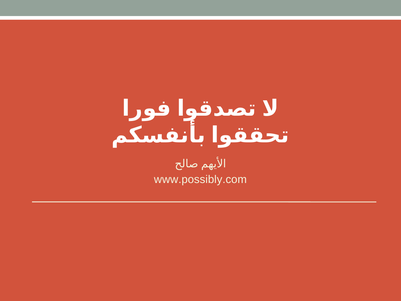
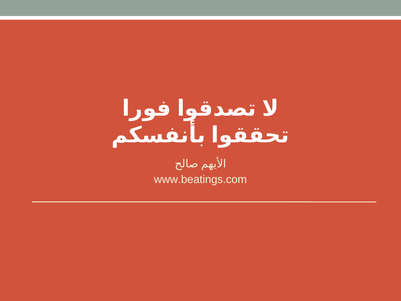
www.possibly.com: www.possibly.com -> www.beatings.com (200, 179)
